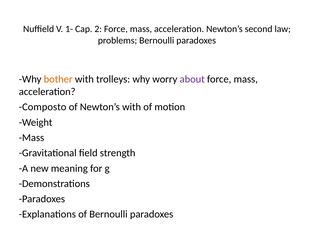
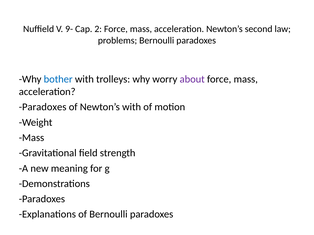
1-: 1- -> 9- (69, 29)
bother colour: orange -> blue (58, 79)
Composto: Composto -> Paradoxes (43, 107)
